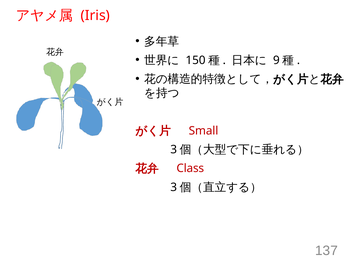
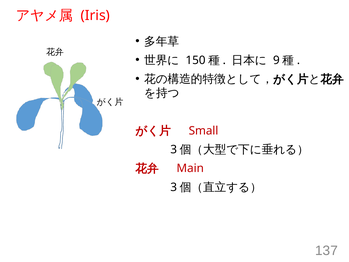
Class: Class -> Main (190, 168)
